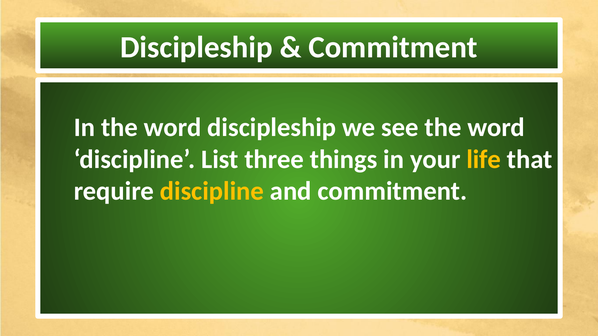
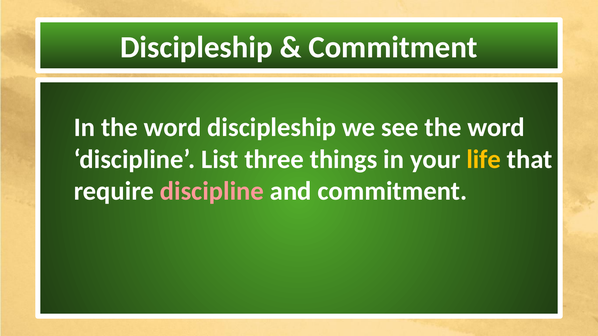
discipline colour: yellow -> pink (212, 191)
